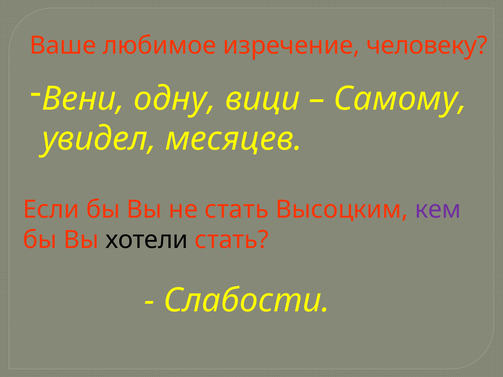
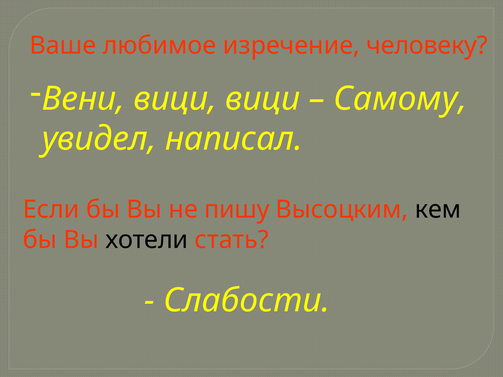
Вени одну: одну -> вици (175, 99)
месяцев: месяцев -> написал (234, 139)
не стать: стать -> пишу (237, 210)
кем colour: purple -> black (438, 210)
